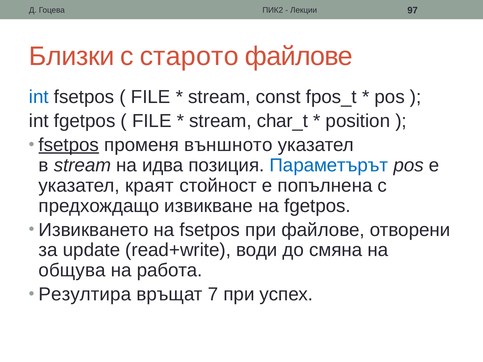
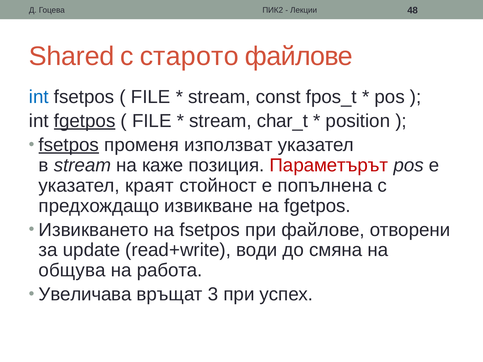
97: 97 -> 48 (413, 10)
Близки: Близки -> Shared (72, 56)
fgetpos underline: none -> present (85, 121)
външното: външното -> използват (228, 145)
идва: идва -> каже (163, 165)
Параметърът colour: blue -> red (329, 165)
Резултира: Резултира -> Увеличава (85, 295)
7: 7 -> 3 (213, 295)
